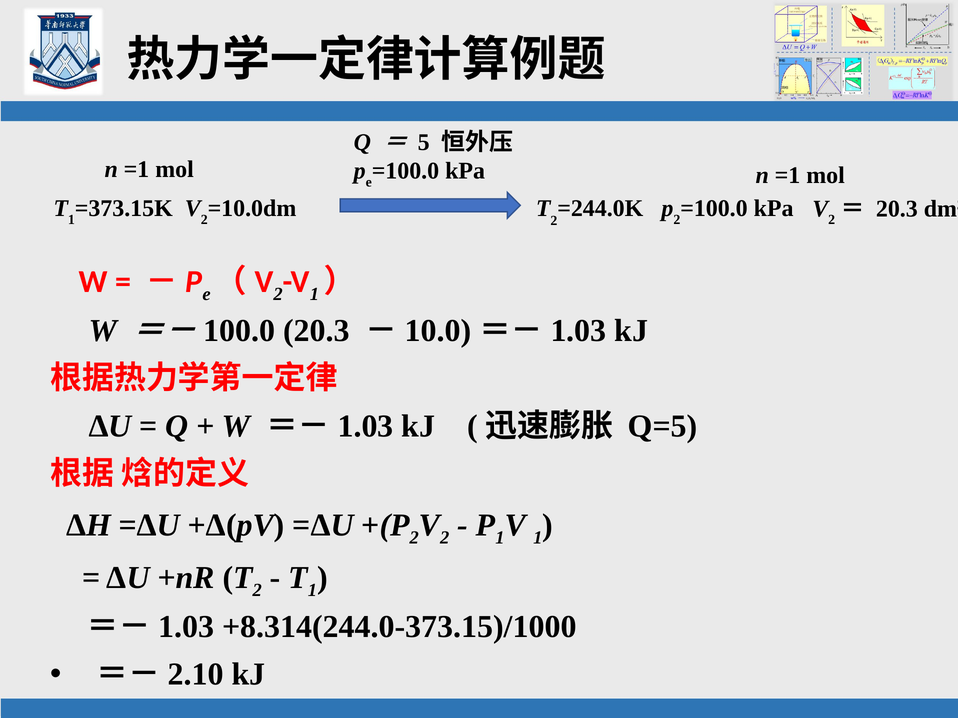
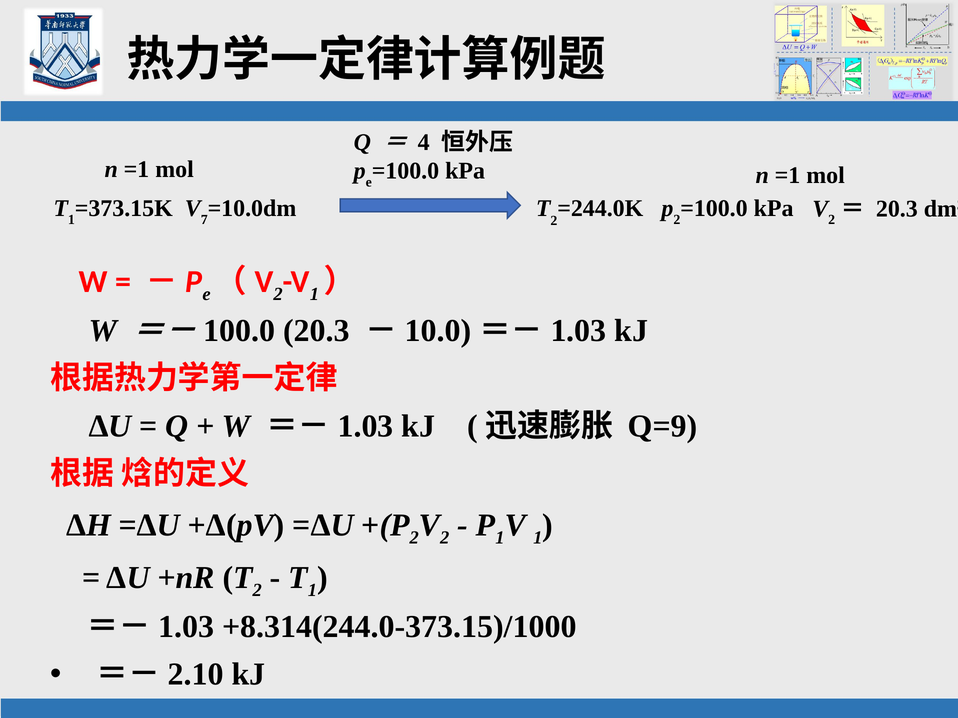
5: 5 -> 4 (424, 142)
2: 2 -> 7 (204, 220)
Q=5: Q=5 -> Q=9 (663, 426)
